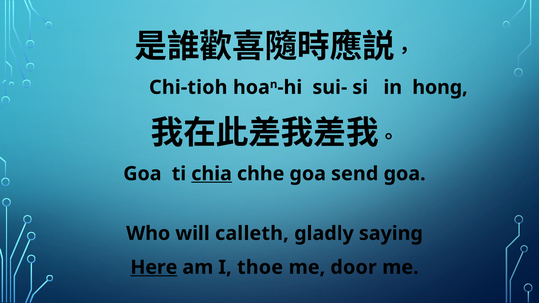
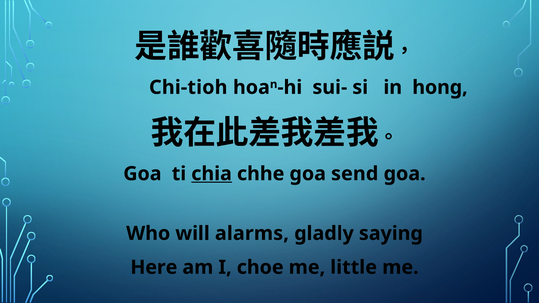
calleth: calleth -> alarms (252, 234)
Here underline: present -> none (154, 267)
thoe: thoe -> choe (260, 267)
door: door -> little (354, 267)
